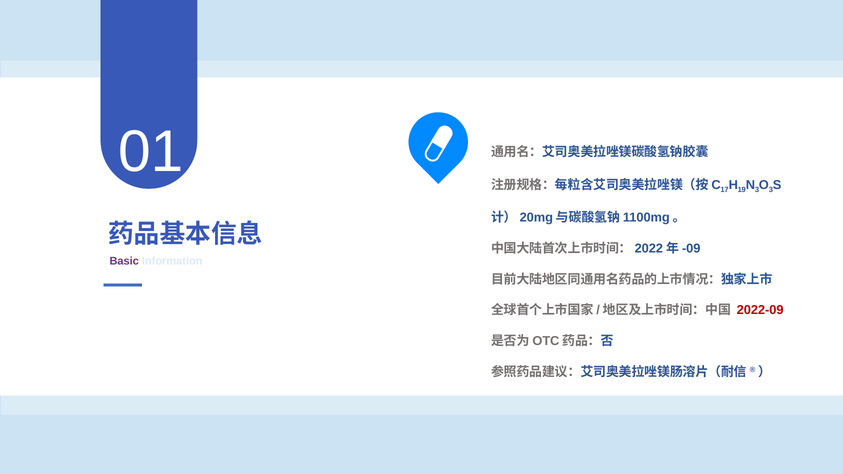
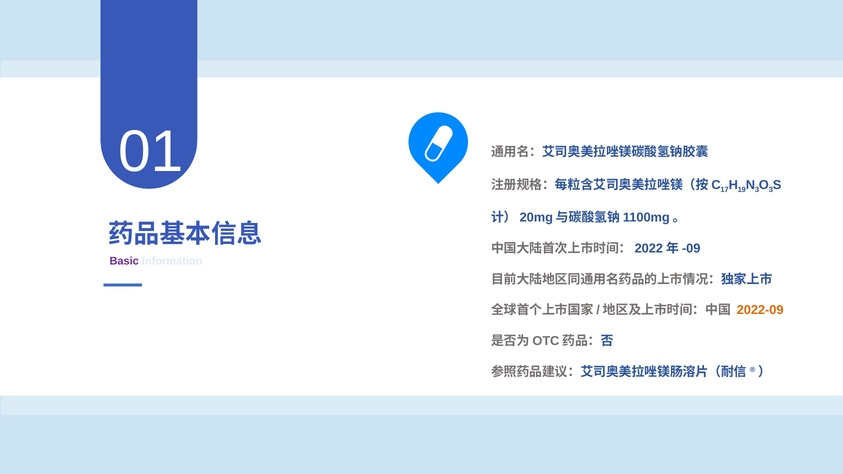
2022-09 colour: red -> orange (760, 310)
